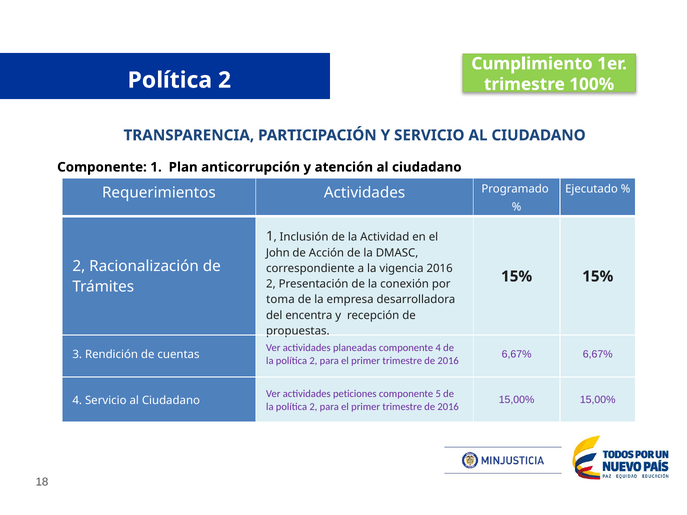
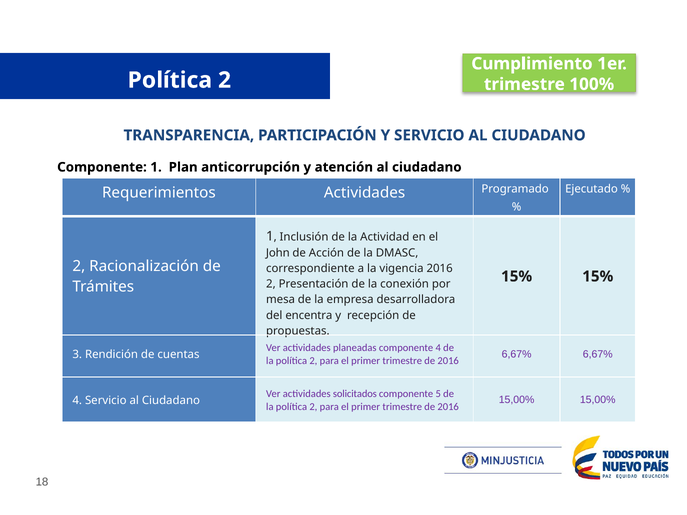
toma: toma -> mesa (281, 300)
peticiones: peticiones -> solicitados (355, 394)
